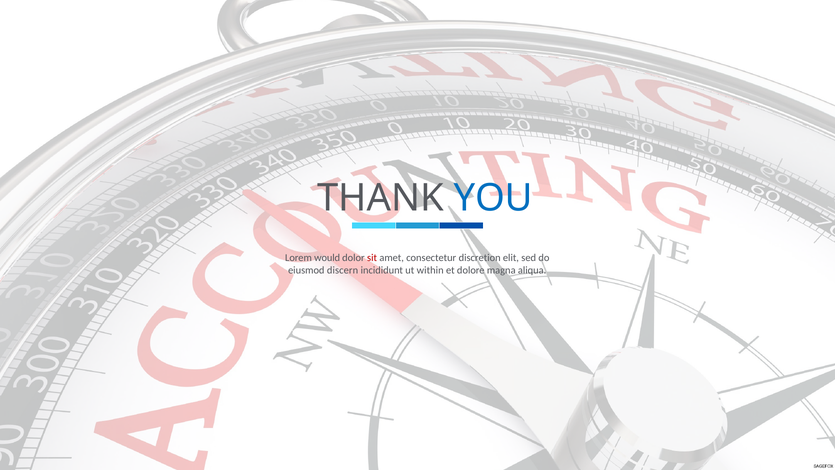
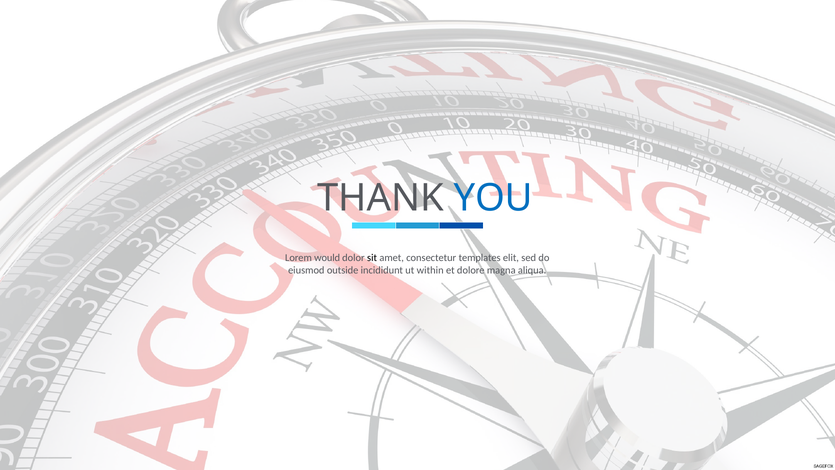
sit colour: red -> black (372, 258)
discretion: discretion -> templates (480, 258)
discern: discern -> outside (343, 270)
